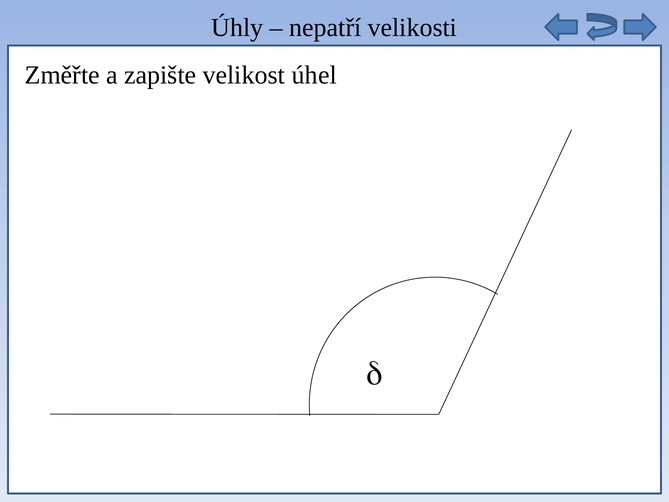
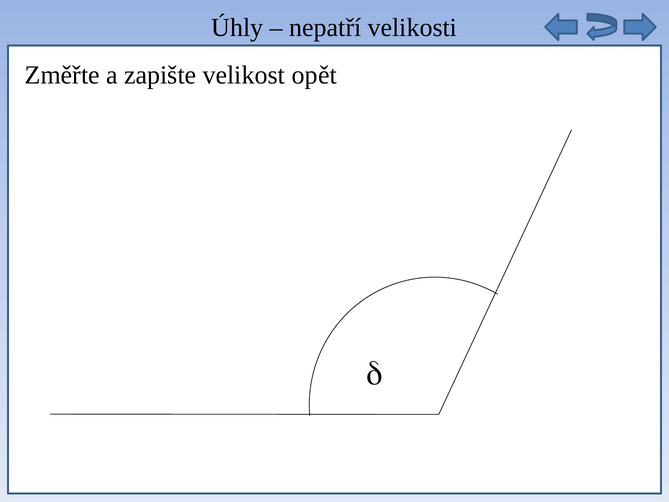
velikost úhel: úhel -> opět (314, 75)
